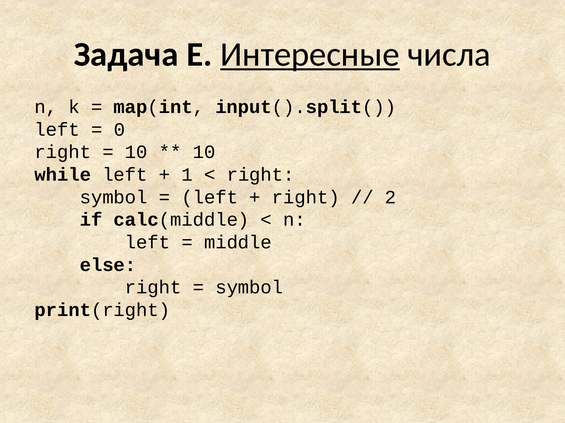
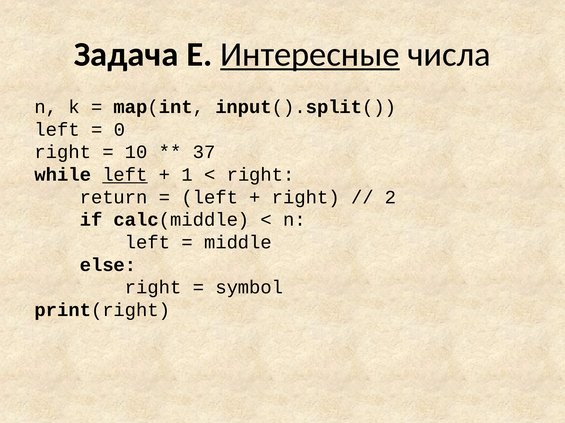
10: 10 -> 37 (204, 152)
left underline: none -> present (125, 175)
symbol: symbol -> return (114, 198)
